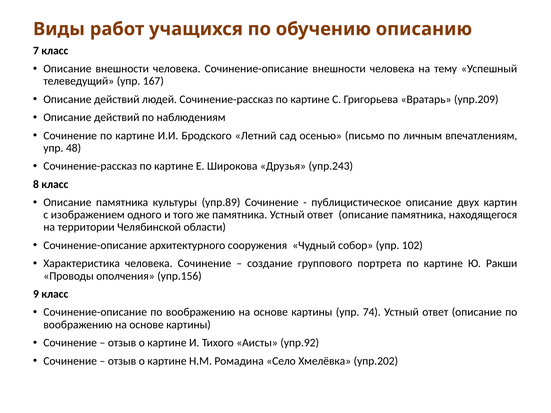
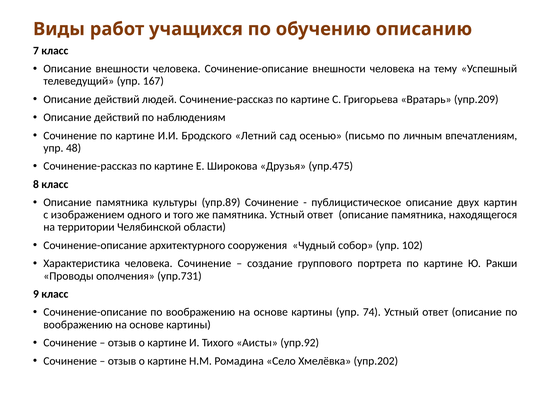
упр.243: упр.243 -> упр.475 (331, 166)
упр.156: упр.156 -> упр.731 (179, 276)
